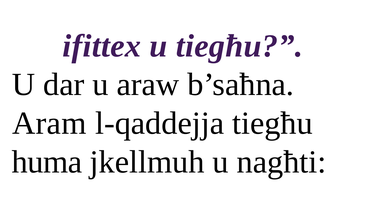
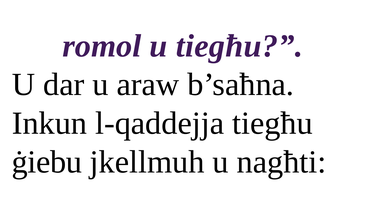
ifittex: ifittex -> romol (102, 46)
Aram: Aram -> Inkun (49, 123)
huma: huma -> ġiebu (47, 162)
